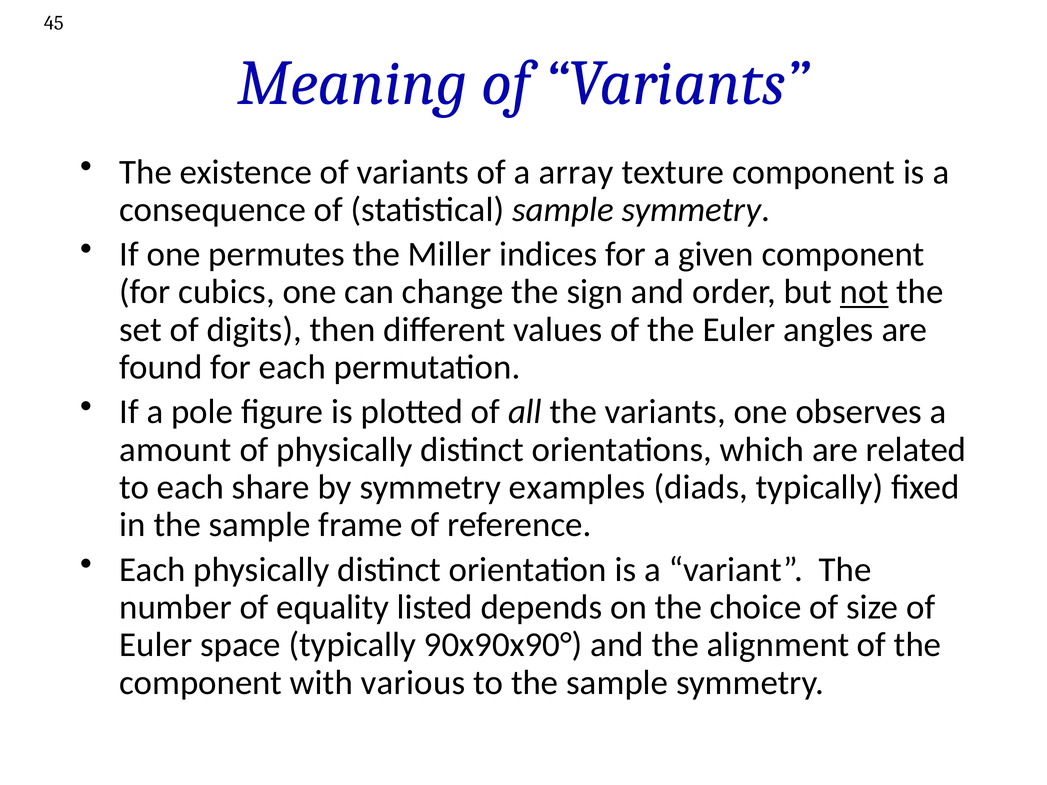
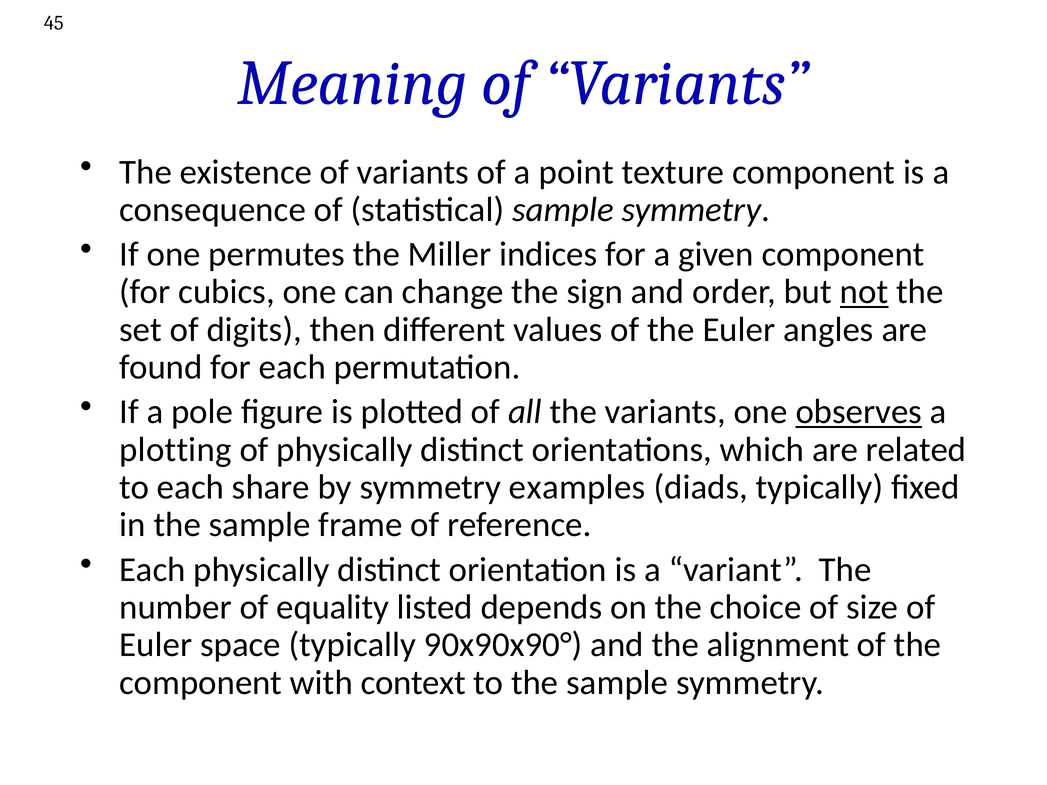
array: array -> point (576, 172)
observes underline: none -> present (859, 412)
amount: amount -> plotting (175, 450)
various: various -> context (413, 683)
